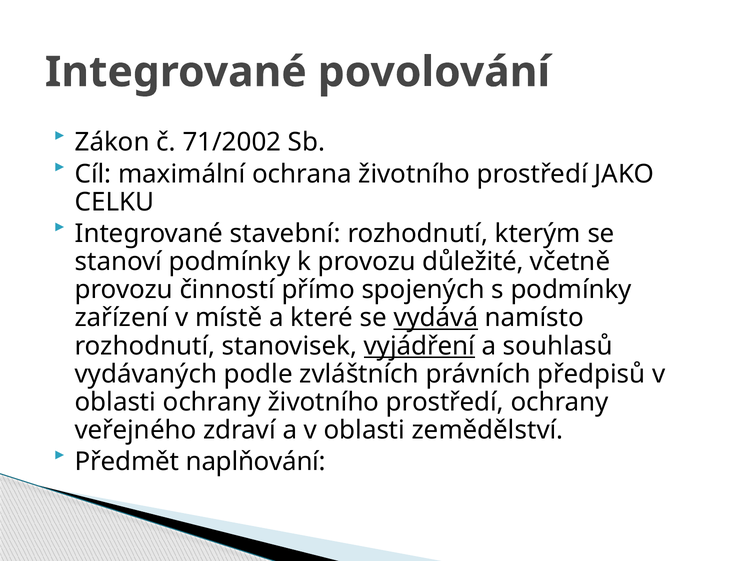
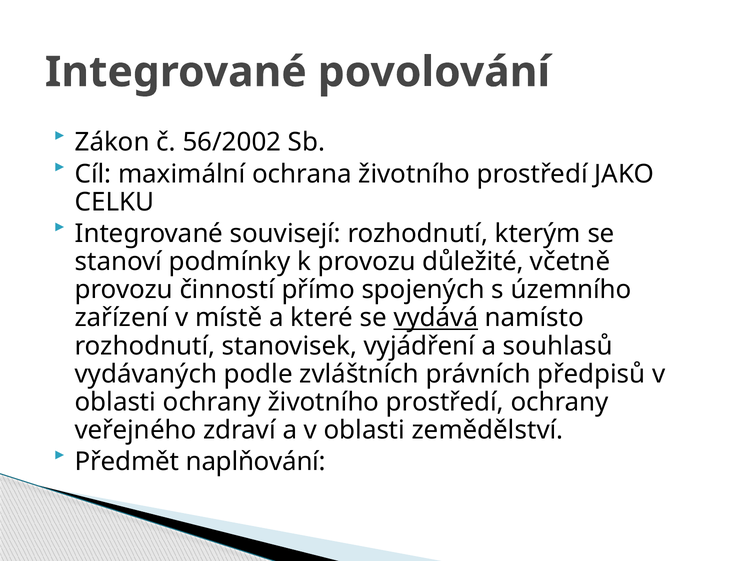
71/2002: 71/2002 -> 56/2002 (232, 142)
stavební: stavební -> souvisejí (285, 234)
s podmínky: podmínky -> územního (571, 290)
vyjádření underline: present -> none (419, 346)
